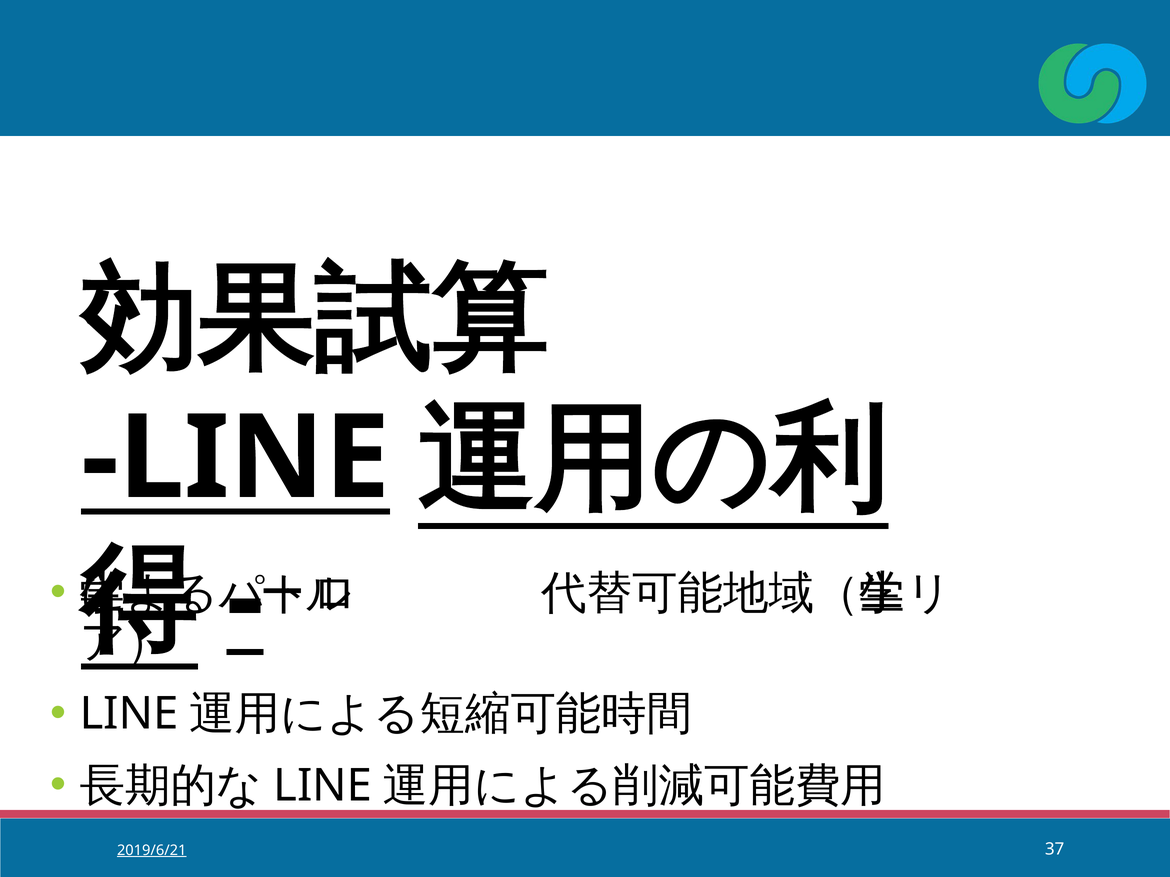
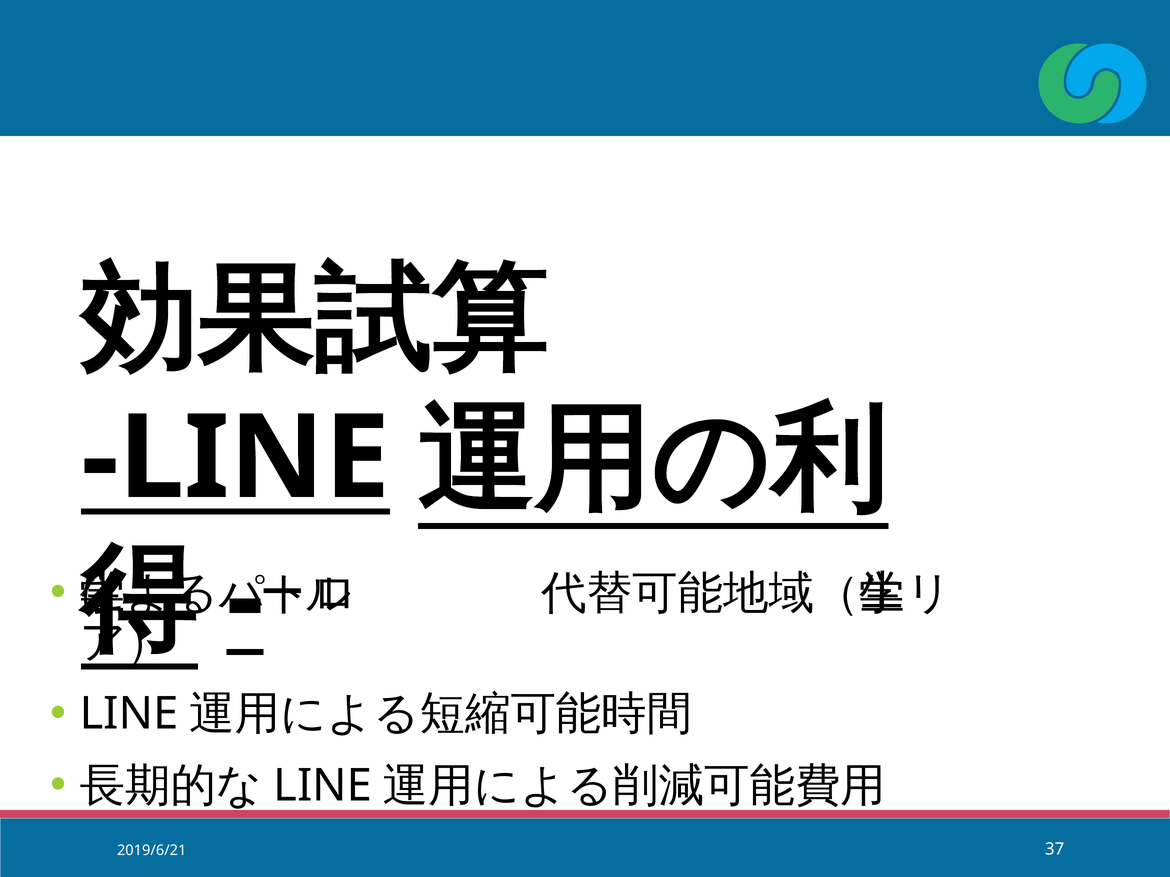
2019/6/21 underline: present -> none (152, 851)
